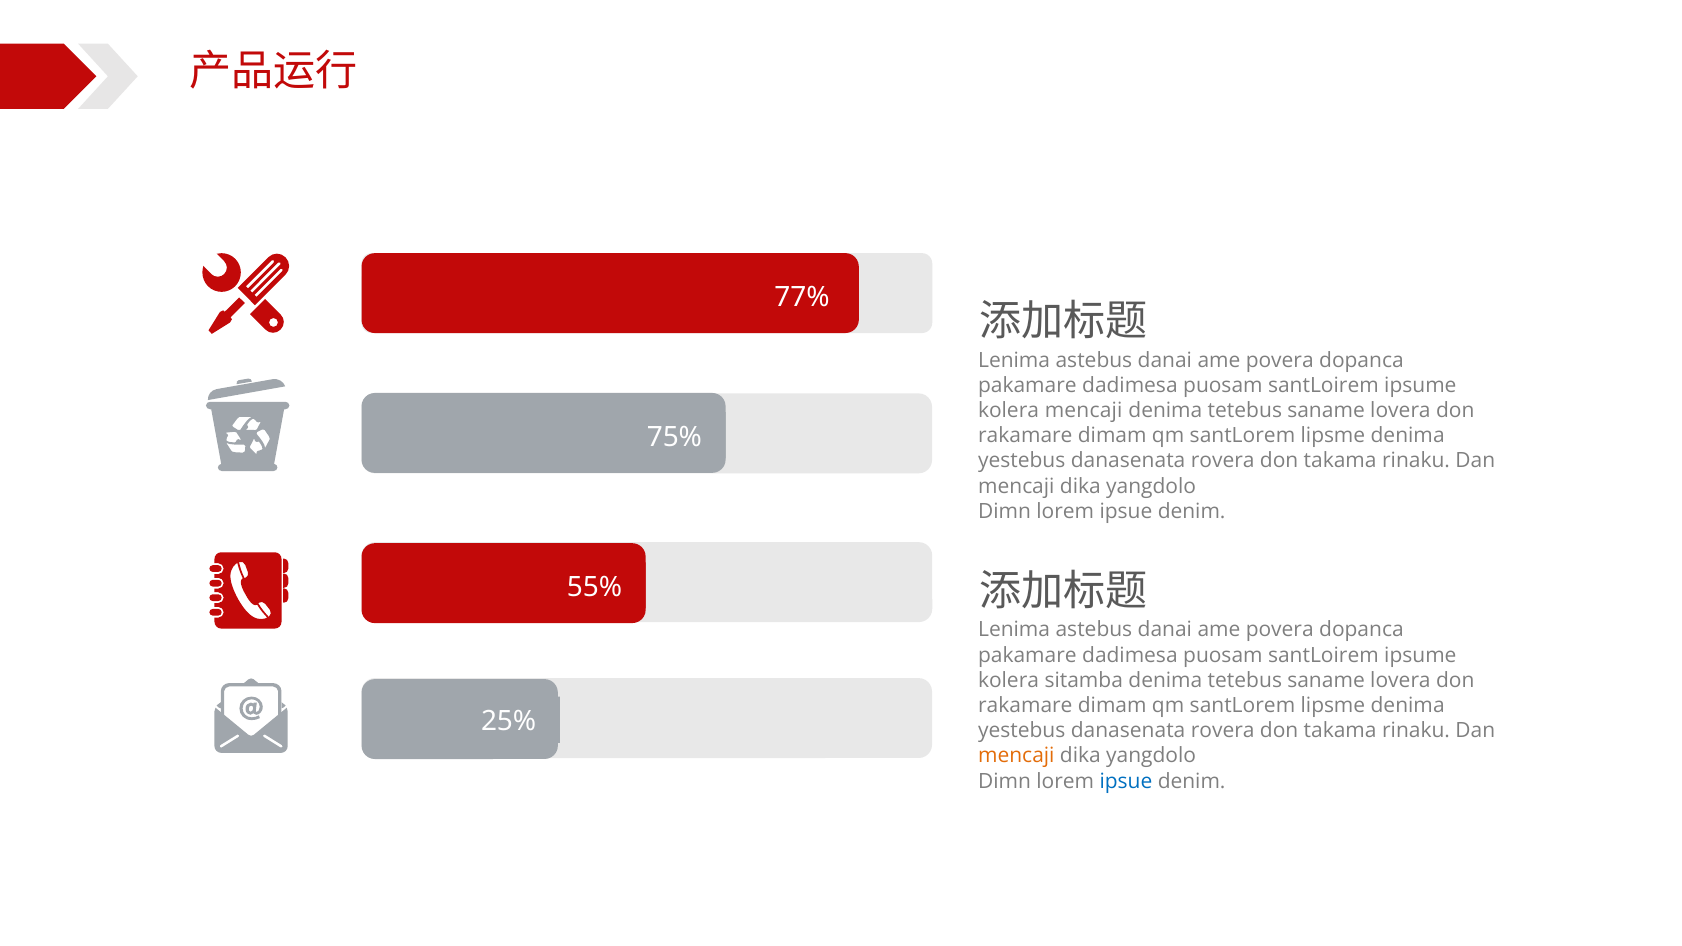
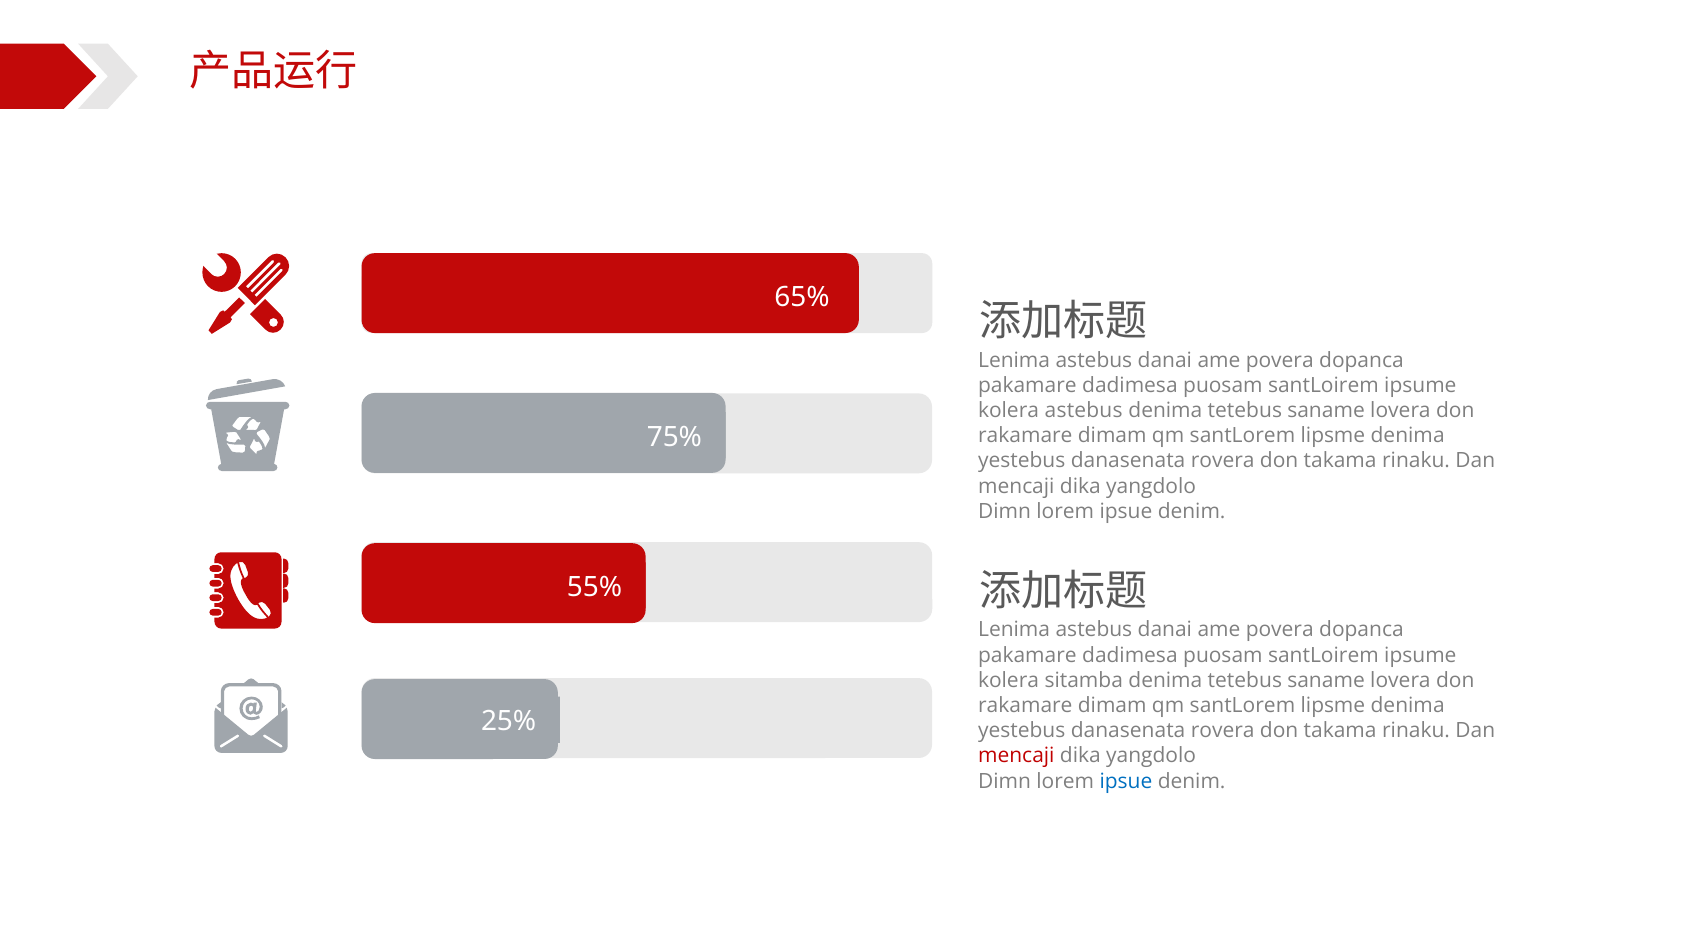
77%: 77% -> 65% (802, 297)
kolera mencaji: mencaji -> astebus (1084, 411)
mencaji colour: orange -> red (1016, 756)
